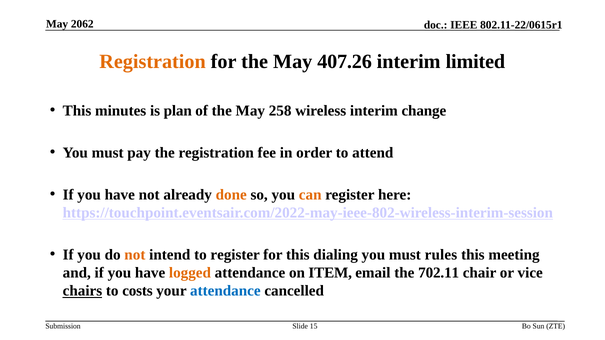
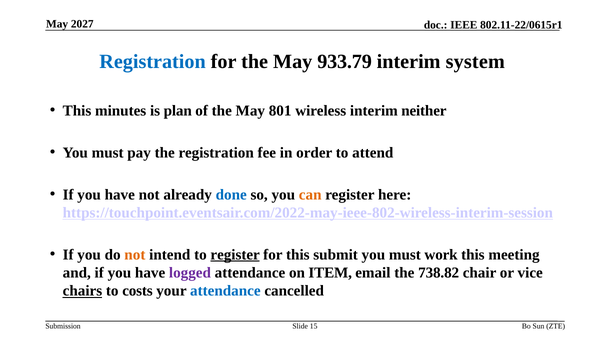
2062: 2062 -> 2027 (82, 24)
Registration colour: orange -> blue (153, 62)
407.26: 407.26 -> 933.79 (345, 62)
limited: limited -> system (475, 62)
258: 258 -> 801 (280, 111)
change: change -> neither (424, 111)
done colour: orange -> blue (231, 195)
register underline: none -> present (235, 255)
dialing: dialing -> submit (336, 255)
rules: rules -> work (441, 255)
logged colour: orange -> purple (190, 273)
702.11: 702.11 -> 738.82 (439, 273)
